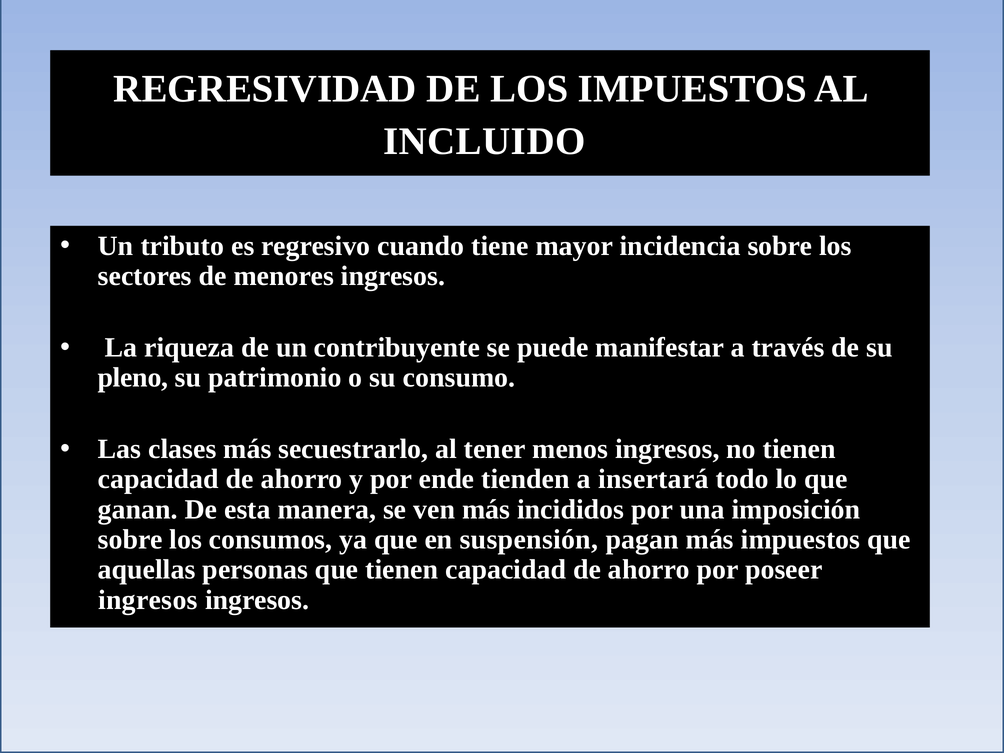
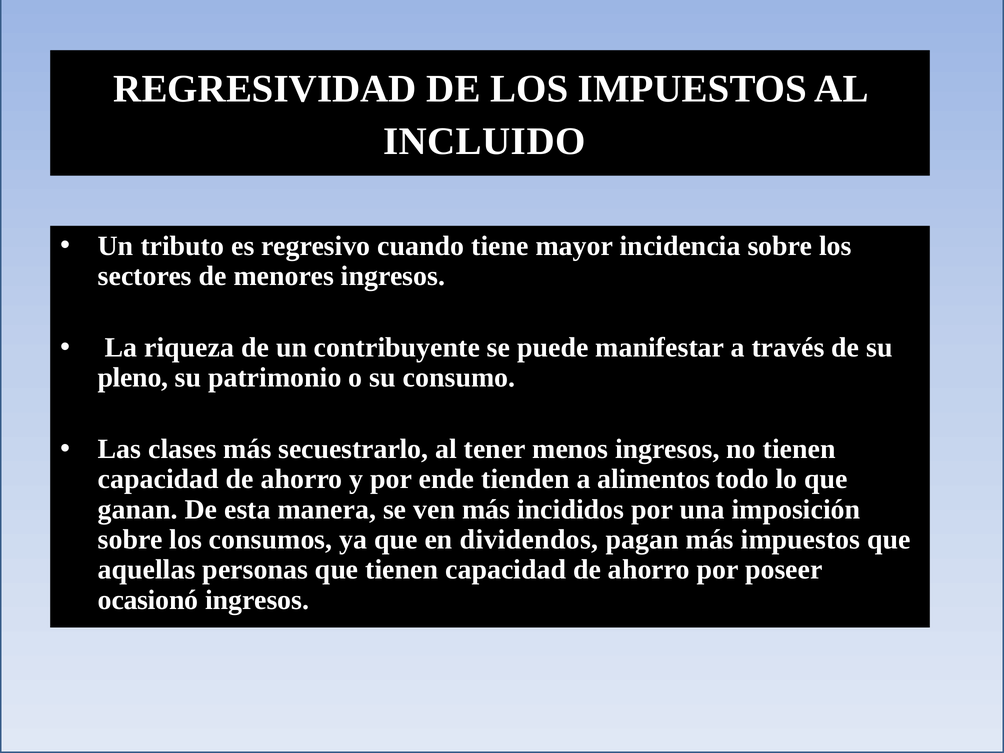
insertará: insertará -> alimentos (654, 479)
suspensión: suspensión -> dividendos (529, 540)
ingresos: ingresos -> ocasionó (148, 600)
